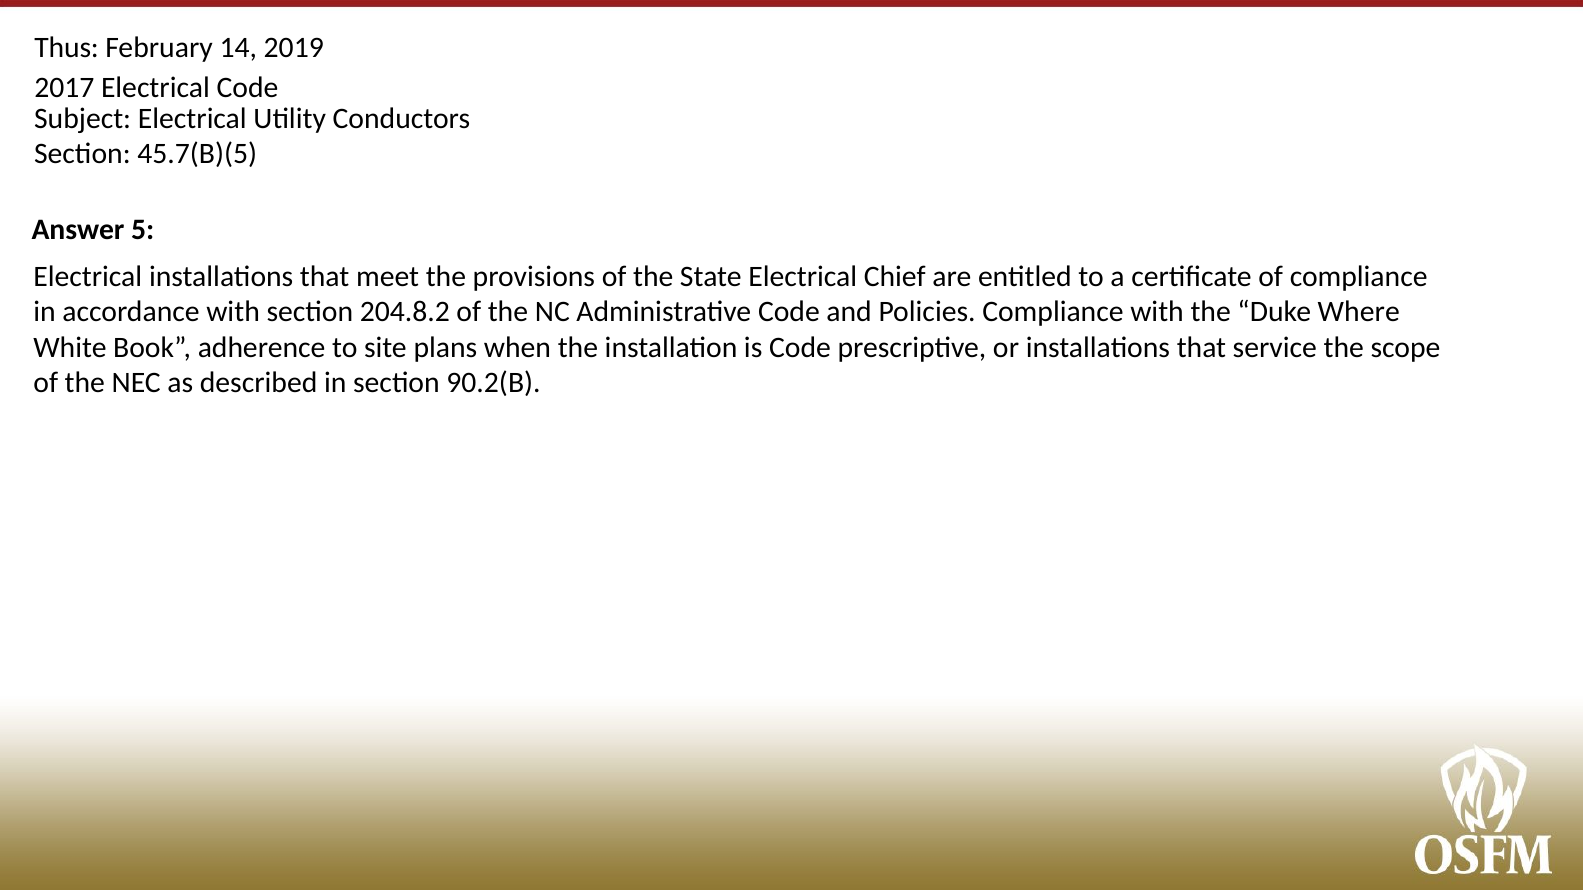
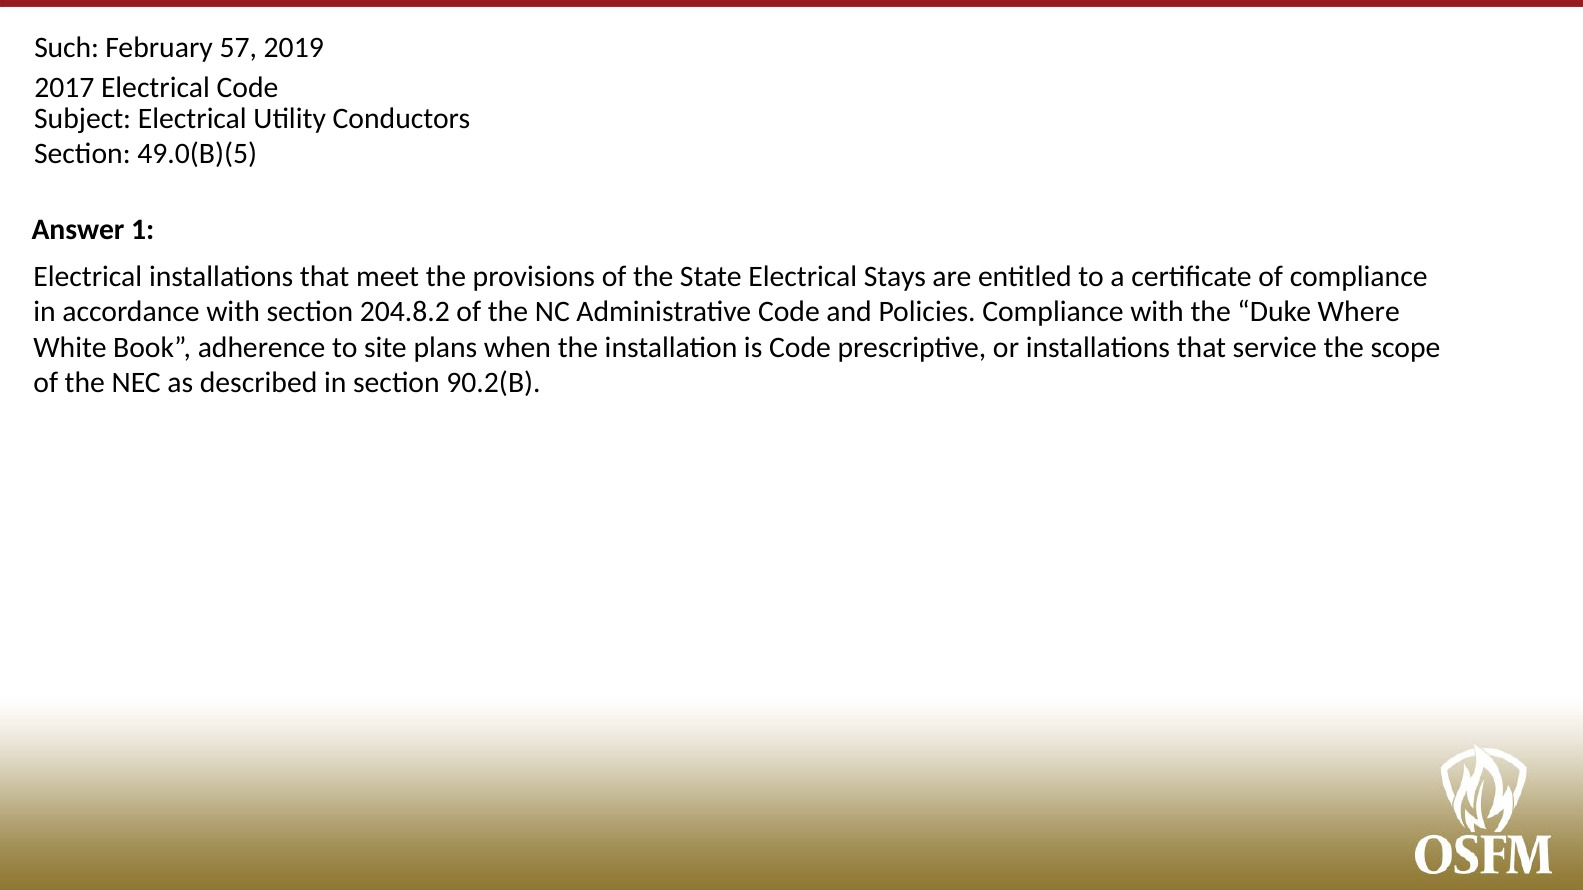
Thus: Thus -> Such (67, 47)
14: 14 -> 57 (238, 47)
45.7(B)(5: 45.7(B)(5 -> 49.0(B)(5 (197, 154)
5: 5 -> 1 (143, 230)
Chief: Chief -> Stays (895, 276)
